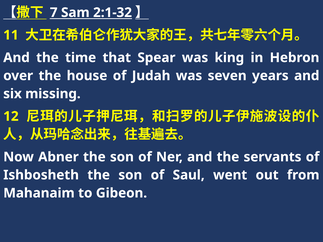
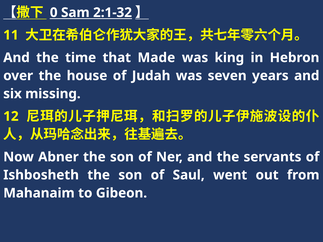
7: 7 -> 0 (54, 13)
Spear: Spear -> Made (156, 58)
